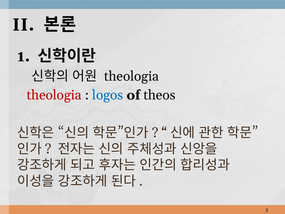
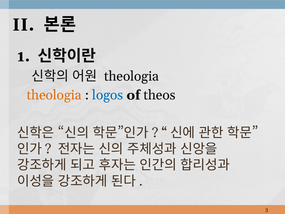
theologia colour: red -> orange (54, 95)
